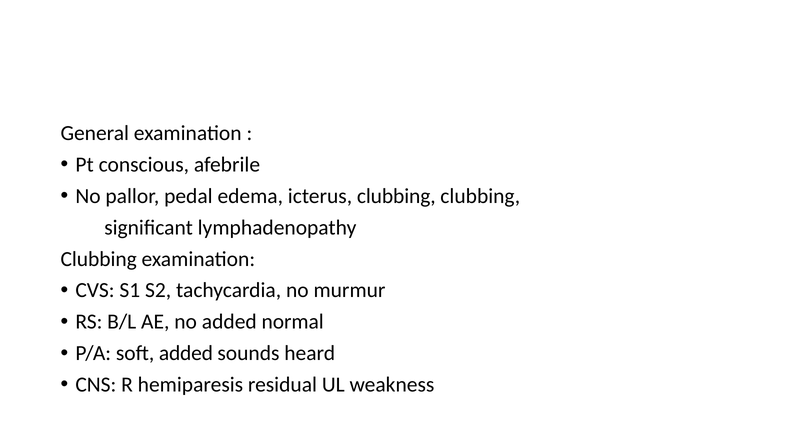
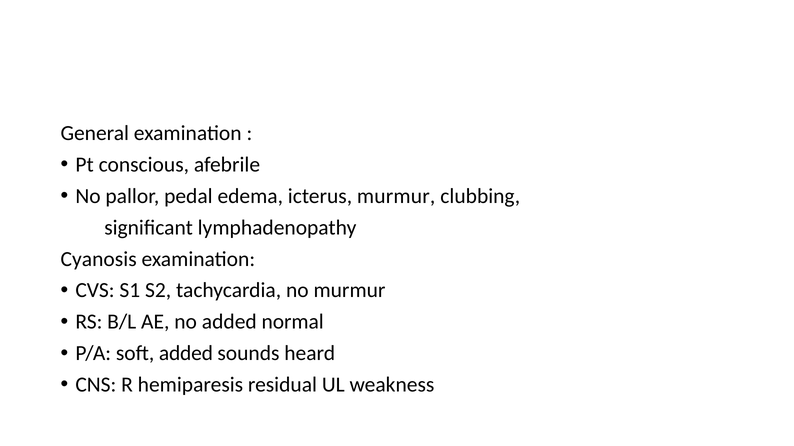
icterus clubbing: clubbing -> murmur (396, 196)
Clubbing: Clubbing -> Cyanosis (99, 259)
